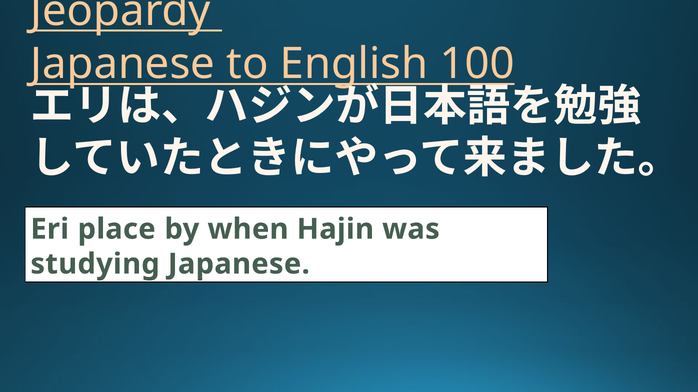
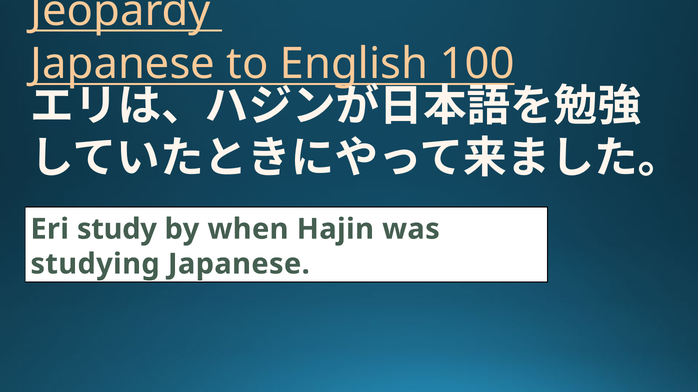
place: place -> study (117, 229)
